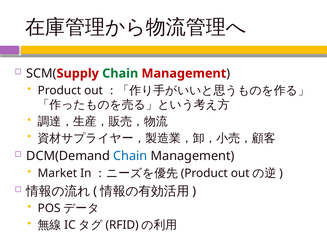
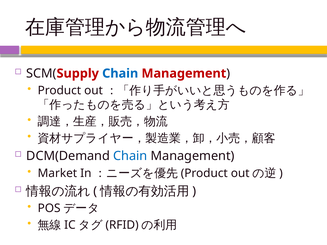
Chain colour: green -> blue (120, 73)
